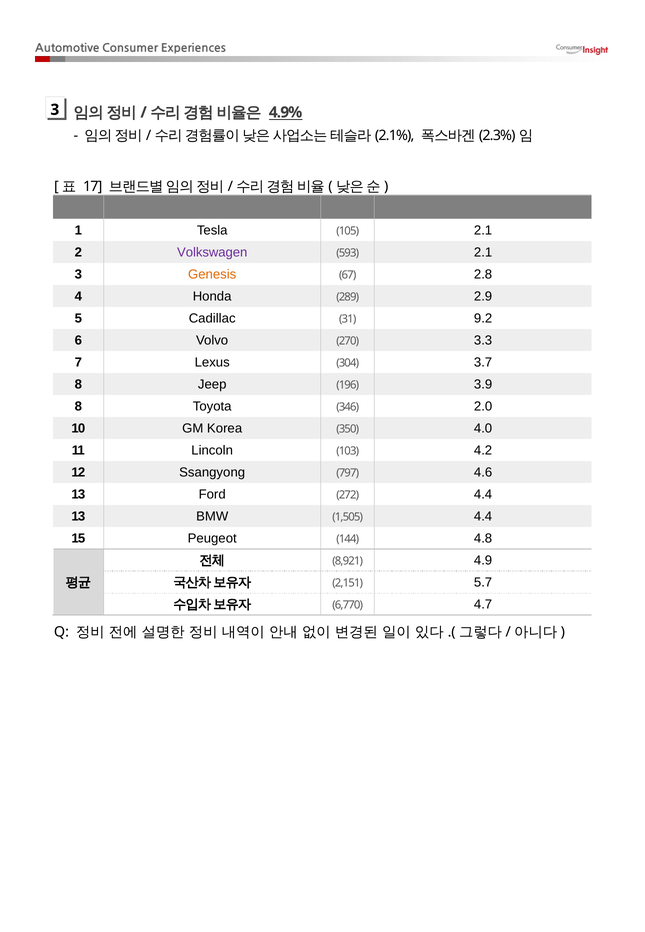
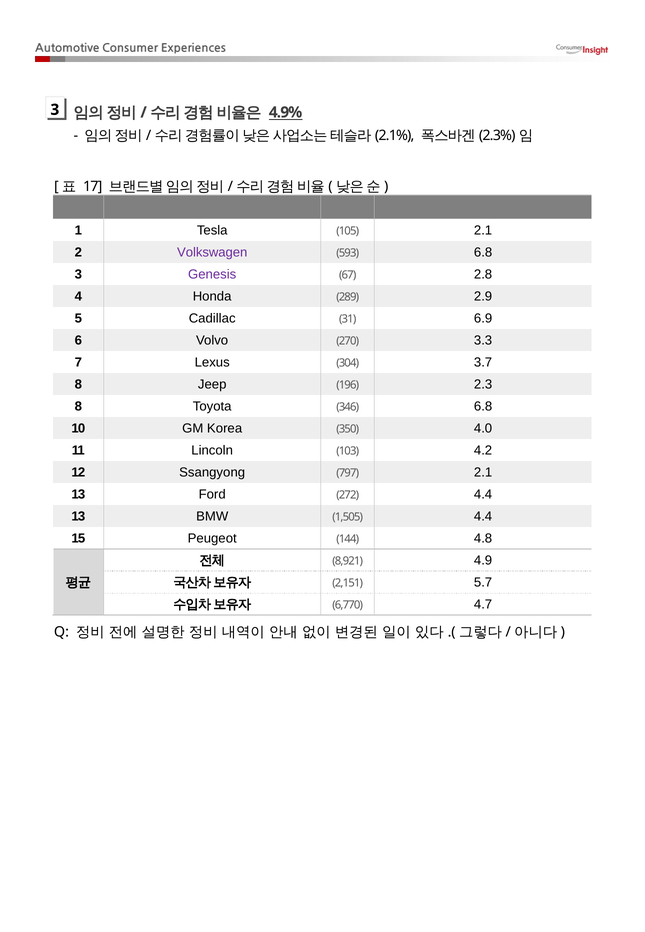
593 2.1: 2.1 -> 6.8 (483, 252)
Genesis colour: orange -> purple (212, 274)
9.2: 9.2 -> 6.9 (483, 318)
3.9: 3.9 -> 2.3 (483, 384)
346 2.0: 2.0 -> 6.8 (483, 406)
797 4.6: 4.6 -> 2.1 (483, 472)
